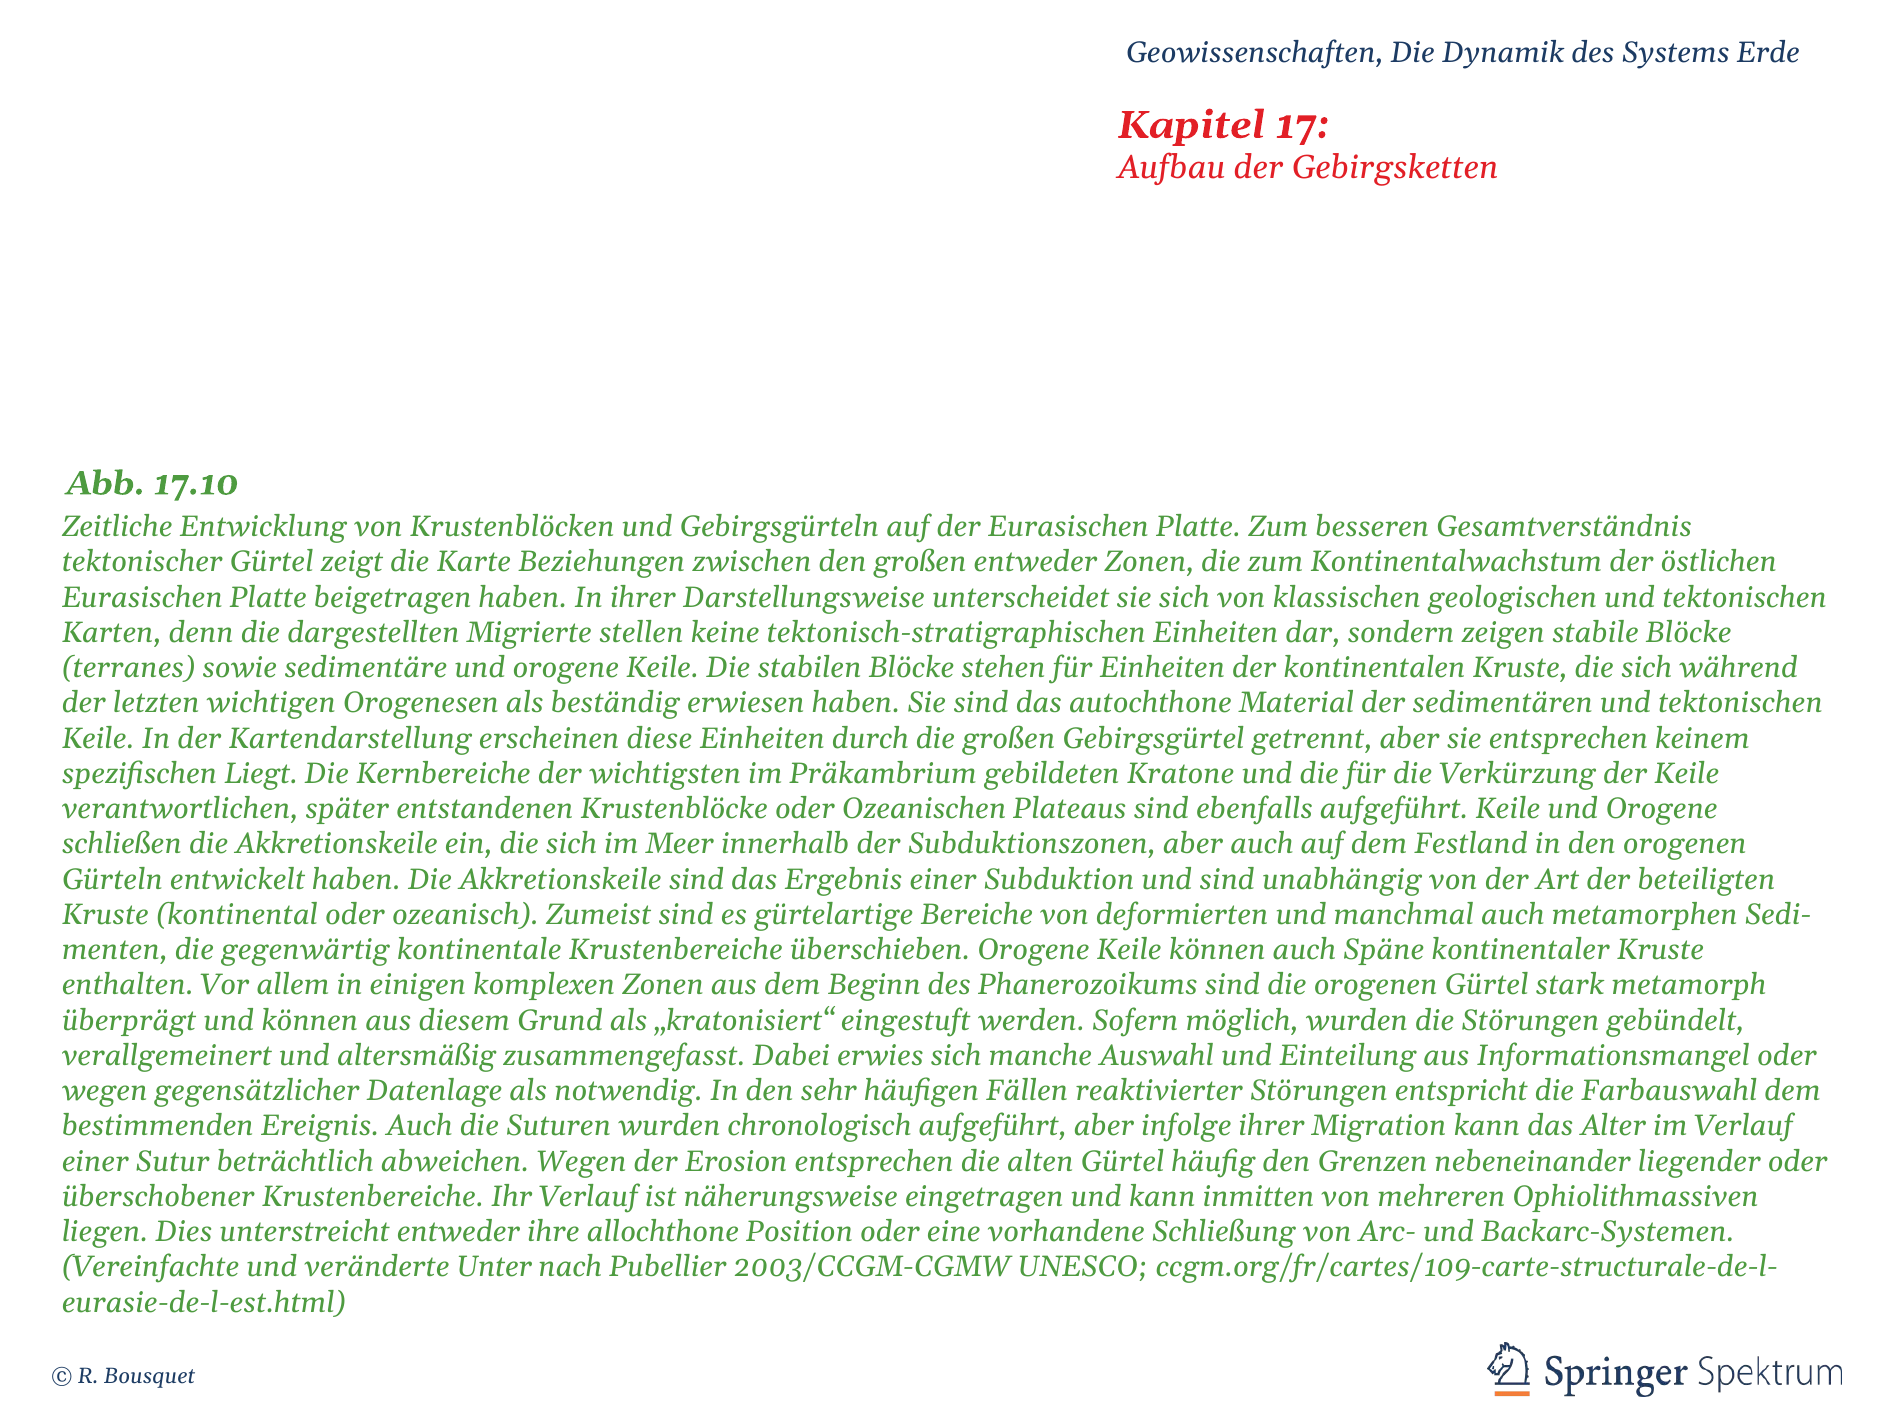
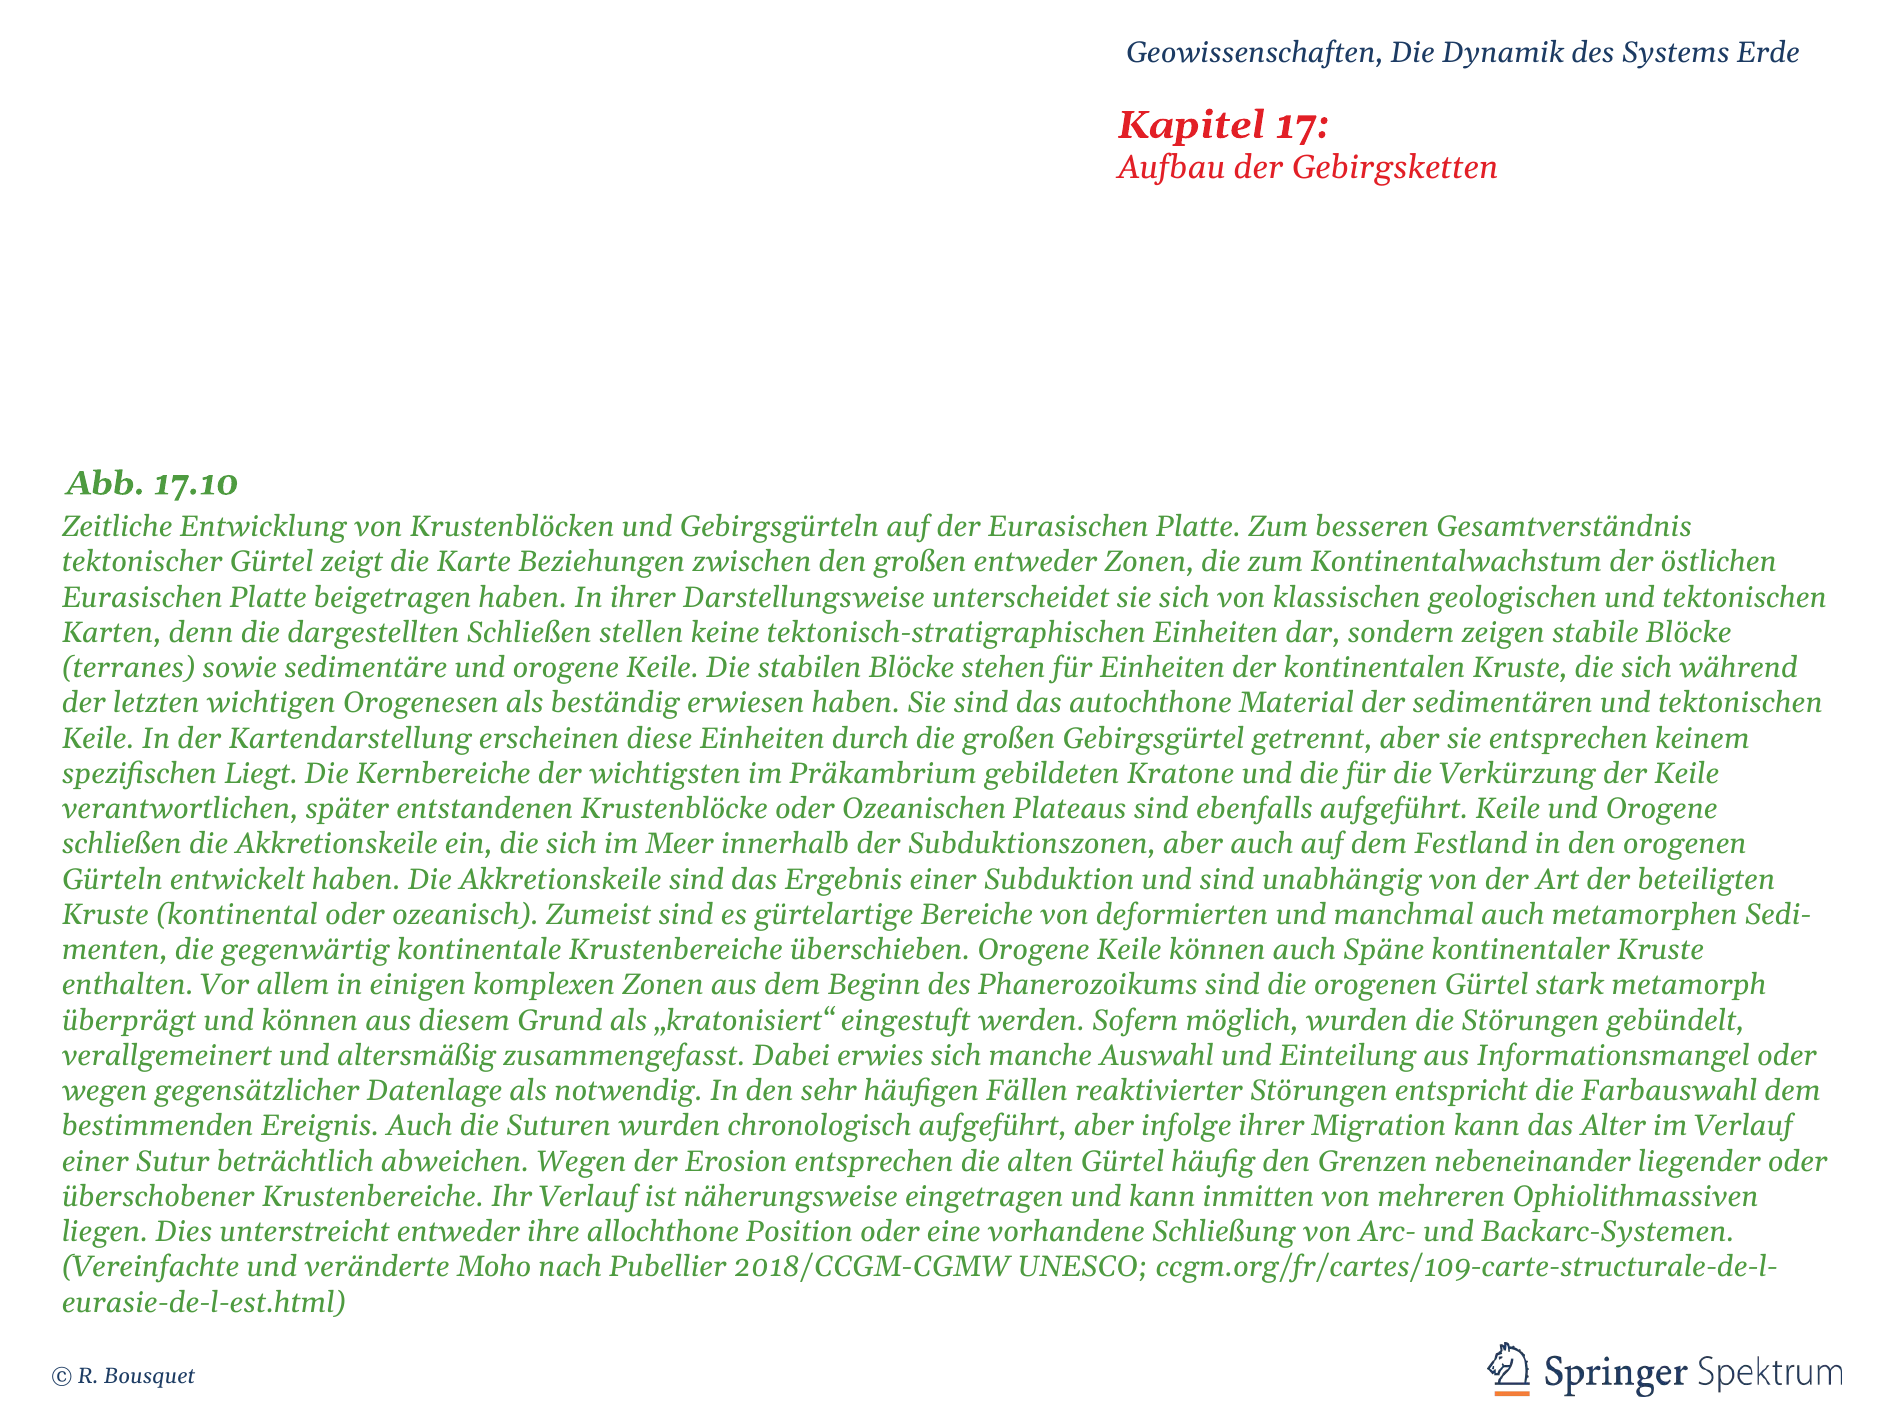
dargestellten Migrierte: Migrierte -> Schließen (529, 633)
Unter: Unter -> Moho (494, 1268)
2003/CCGM-CGMW: 2003/CCGM-CGMW -> 2018/CCGM-CGMW (872, 1268)
